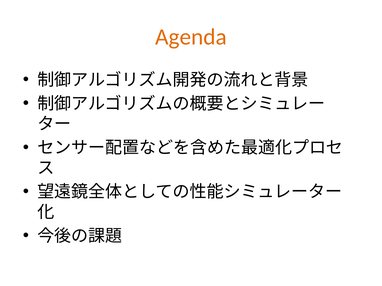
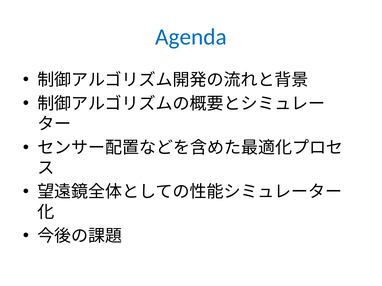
Agenda colour: orange -> blue (191, 37)
